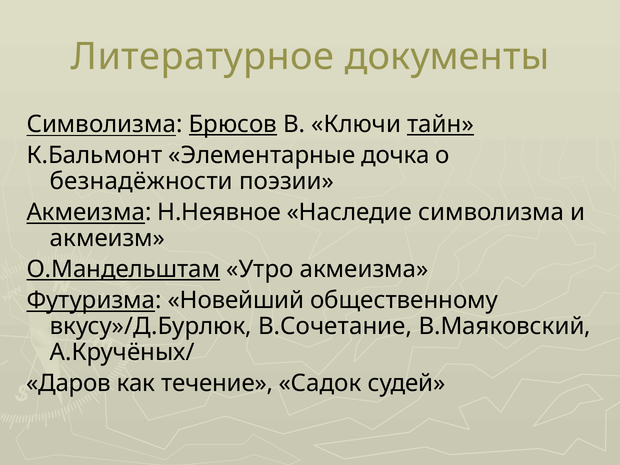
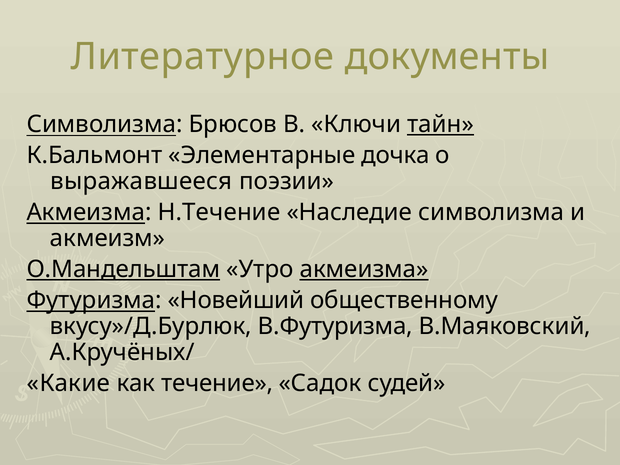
Брюсов underline: present -> none (233, 124)
безнадёжности: безнадёжности -> выражавшееся (141, 181)
Н.Неявное: Н.Неявное -> Н.Течение (219, 212)
акмеизма underline: none -> present (364, 269)
В.Сочетание: В.Сочетание -> В.Футуризма (335, 326)
Даров: Даров -> Какие (69, 383)
